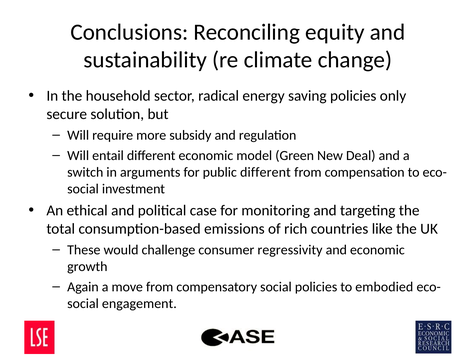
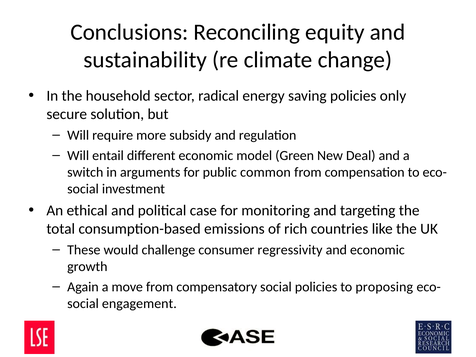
public different: different -> common (265, 172)
embodied: embodied -> proposing (384, 287)
